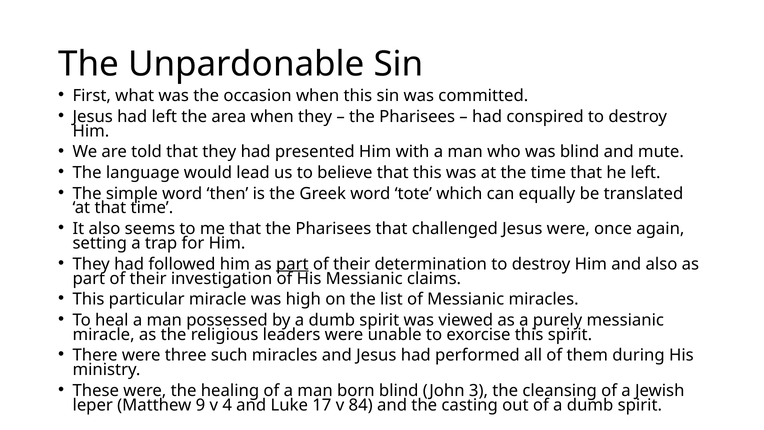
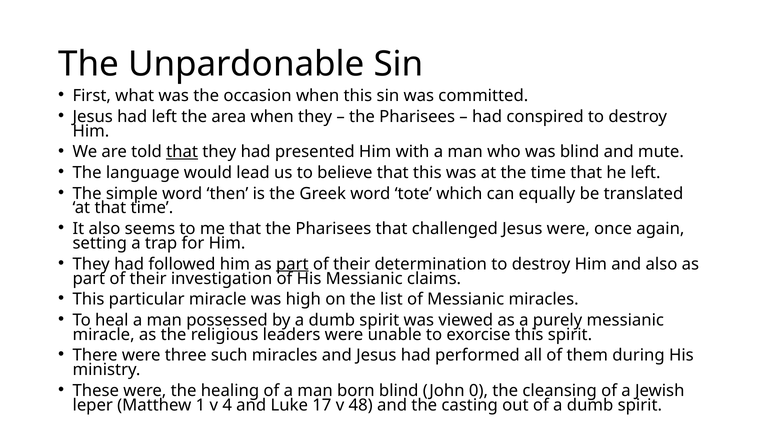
that underline: none -> present (182, 152)
3: 3 -> 0 (479, 390)
9: 9 -> 1 (200, 405)
84: 84 -> 48 (361, 405)
